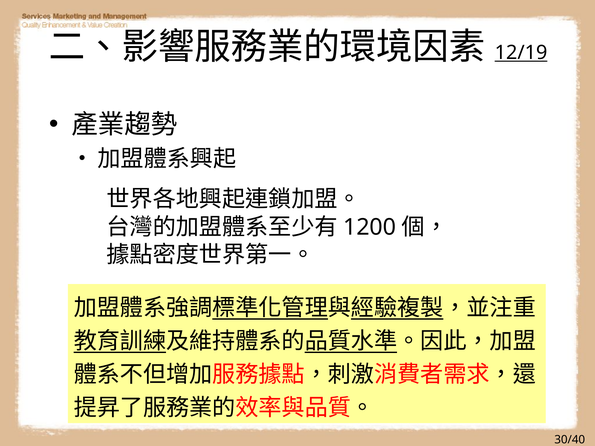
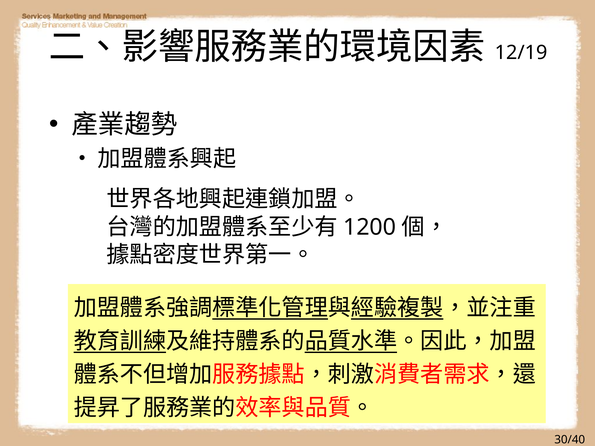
12/19 underline: present -> none (521, 53)
